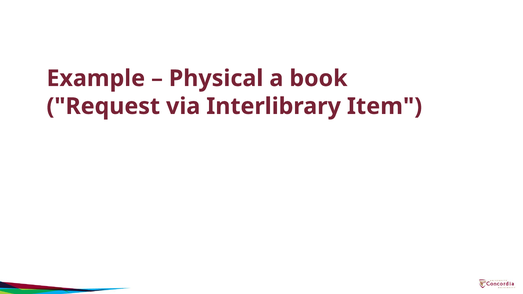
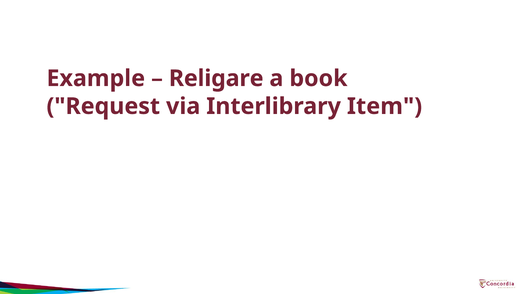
Physical: Physical -> Religare (216, 78)
